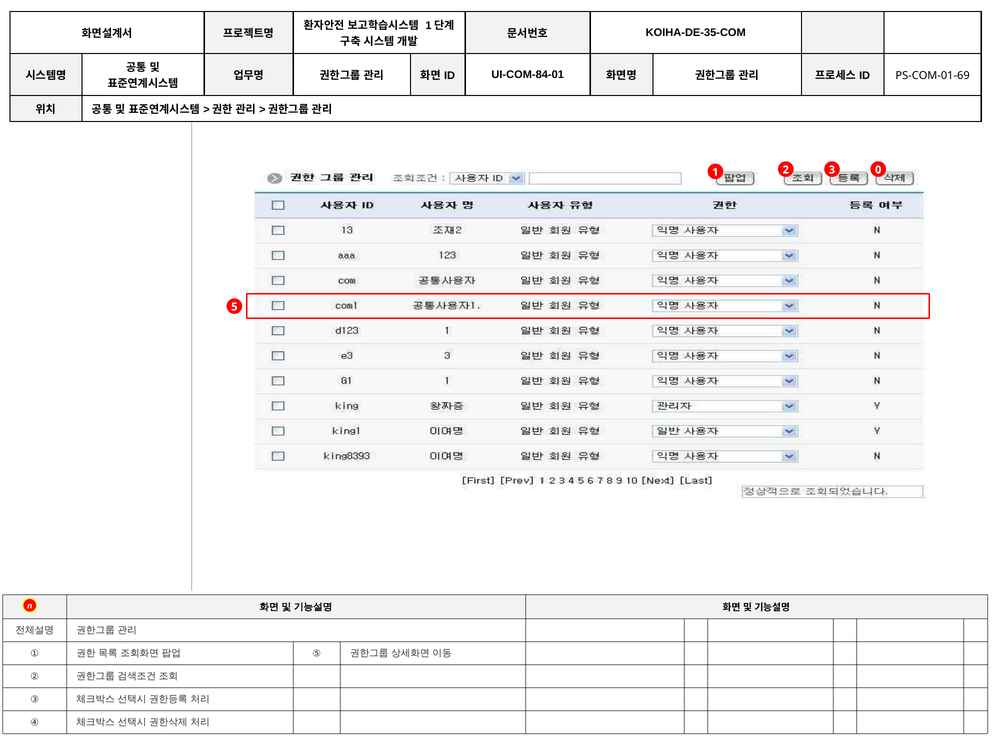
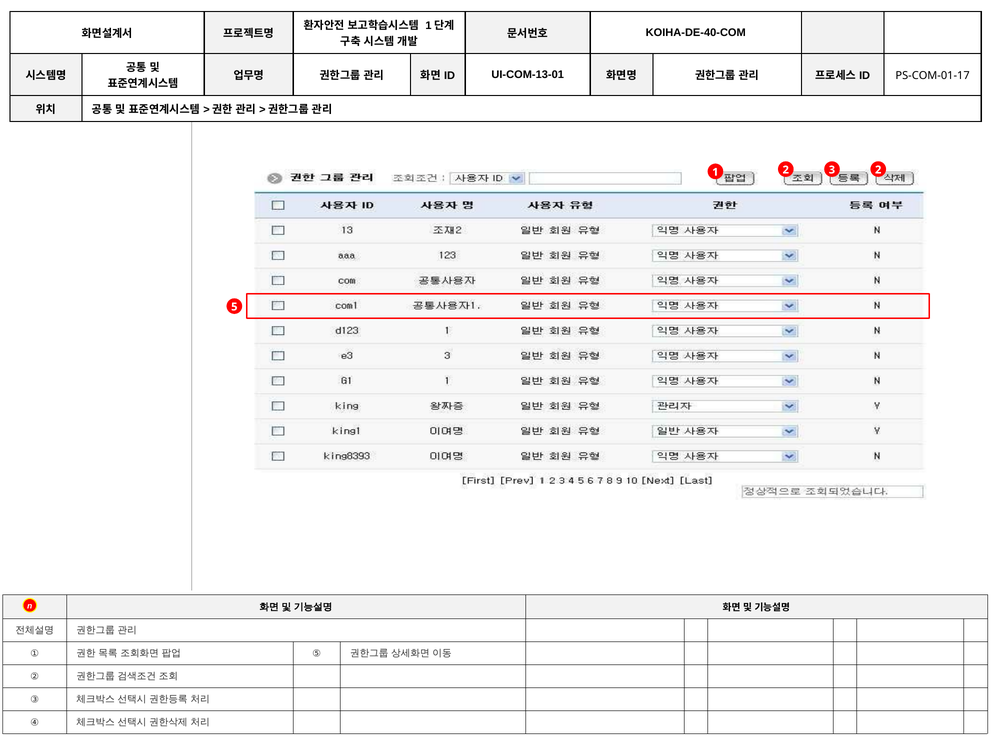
KOIHA-DE-35-COM: KOIHA-DE-35-COM -> KOIHA-DE-40-COM (696, 33)
UI-COM-84-01: UI-COM-84-01 -> UI-COM-13-01 (528, 75)
PS-COM-01-69: PS-COM-01-69 -> PS-COM-01-17 (933, 76)
2 0: 0 -> 2 (878, 170)
